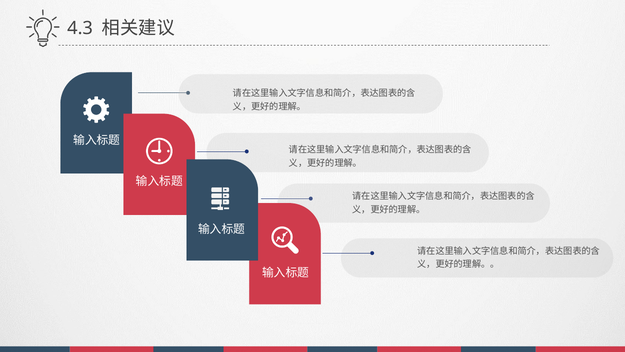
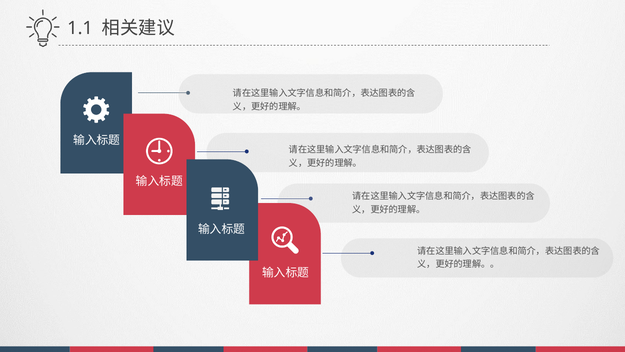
4.3: 4.3 -> 1.1 (80, 28)
